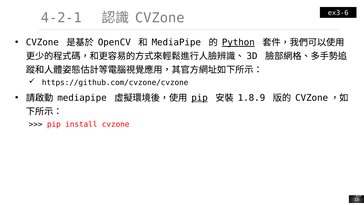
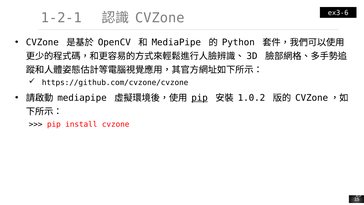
4-2-1: 4-2-1 -> 1-2-1 (61, 18)
Python underline: present -> none (238, 42)
1.8.9: 1.8.9 -> 1.0.2 (251, 98)
